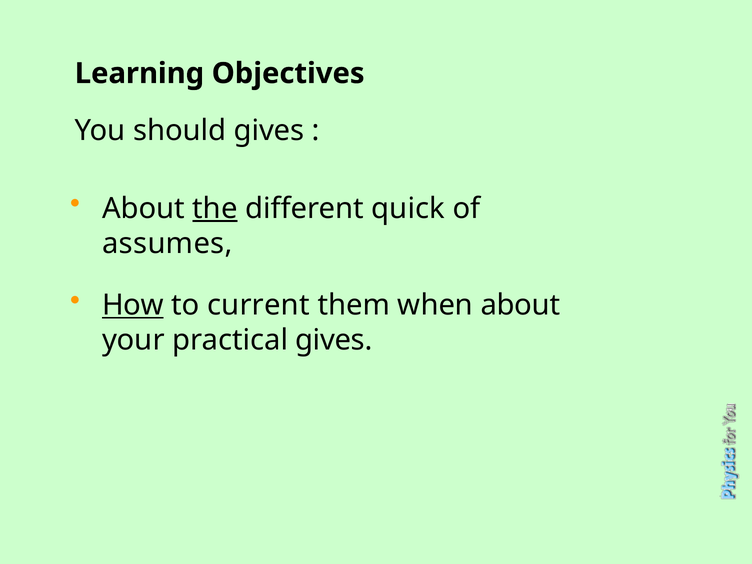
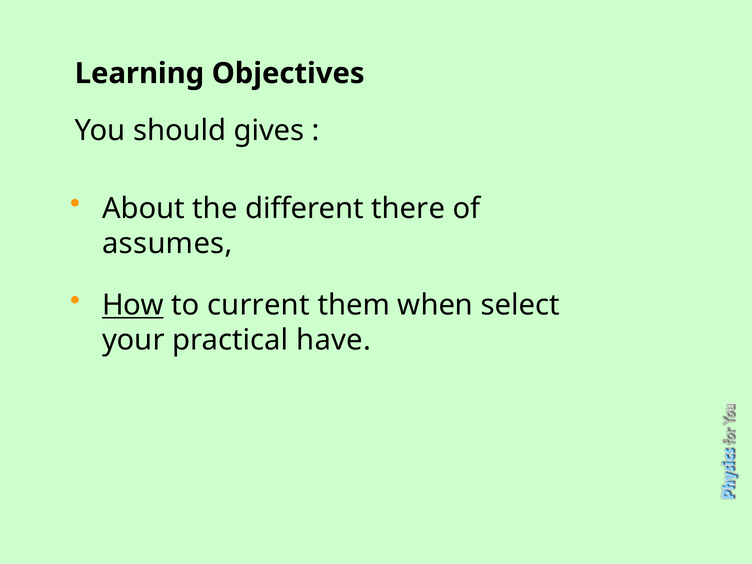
the underline: present -> none (215, 209)
quick: quick -> there (408, 209)
when about: about -> select (520, 305)
practical gives: gives -> have (334, 340)
